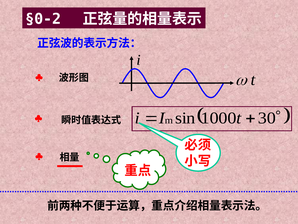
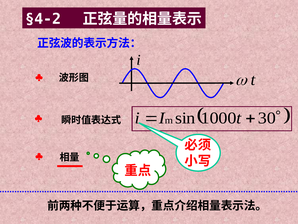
§0-2: §0-2 -> §4-2 (43, 19)
